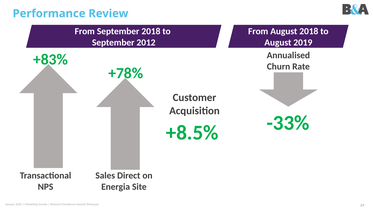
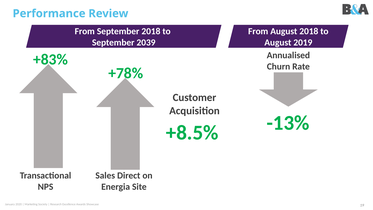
2012: 2012 -> 2039 (146, 42)
-33%: -33% -> -13% (288, 123)
